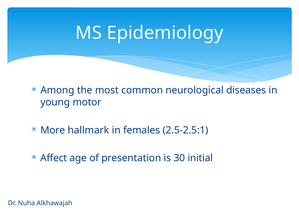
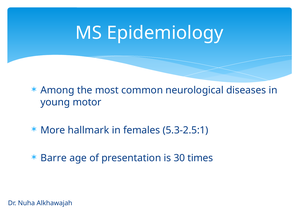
2.5-2.5:1: 2.5-2.5:1 -> 5.3-2.5:1 (186, 130)
Affect: Affect -> Barre (54, 158)
initial: initial -> times (200, 158)
